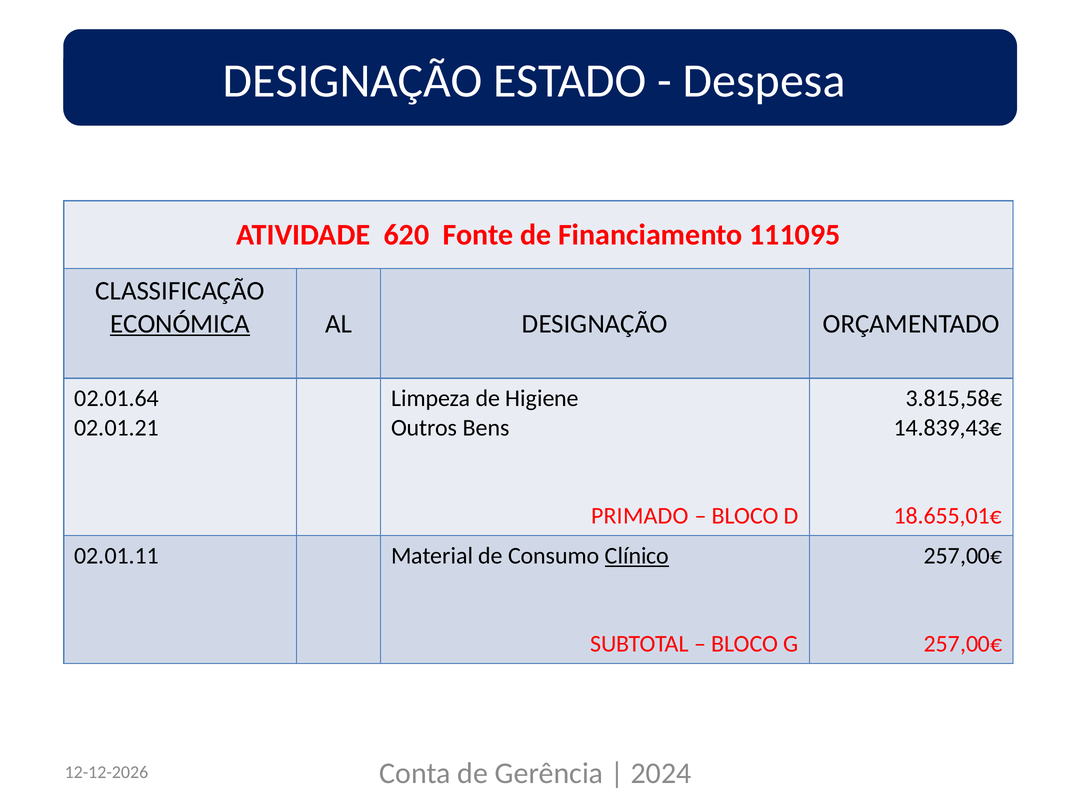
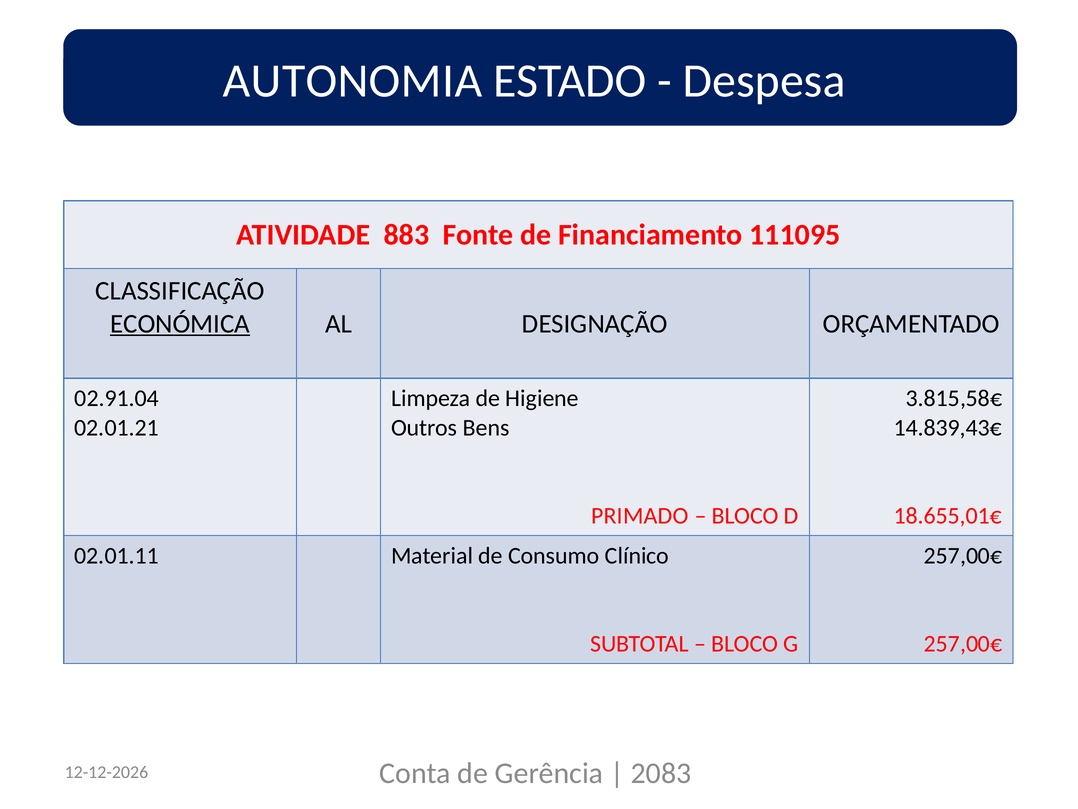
DESIGNAÇÃO: DESIGNAÇÃO -> AUTONOMIA (353, 81)
620: 620 -> 883 (407, 235)
02.01.64: 02.01.64 -> 02.91.04 (117, 398)
Clínico underline: present -> none (637, 555)
2024: 2024 -> 2083 (661, 773)
